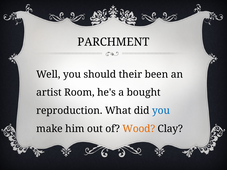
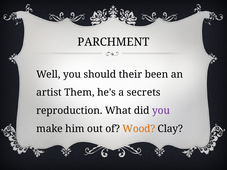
Room: Room -> Them (79, 93)
bought: bought -> secrets (144, 93)
you colour: blue -> purple (161, 111)
